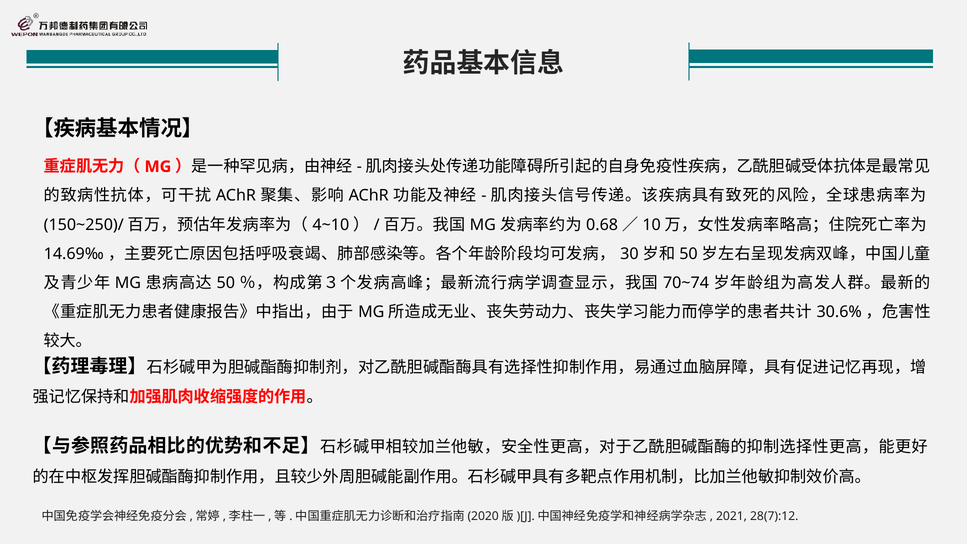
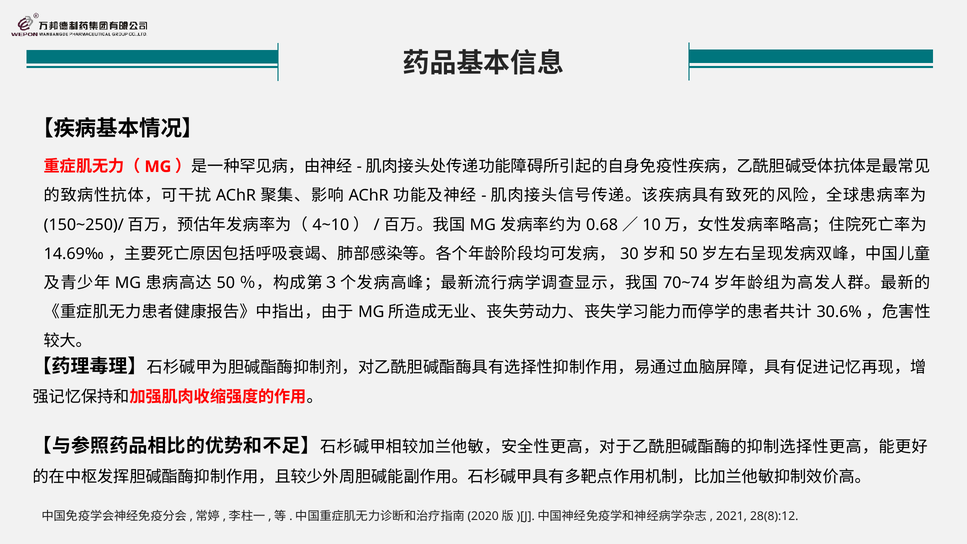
28(7):12: 28(7):12 -> 28(8):12 (774, 516)
